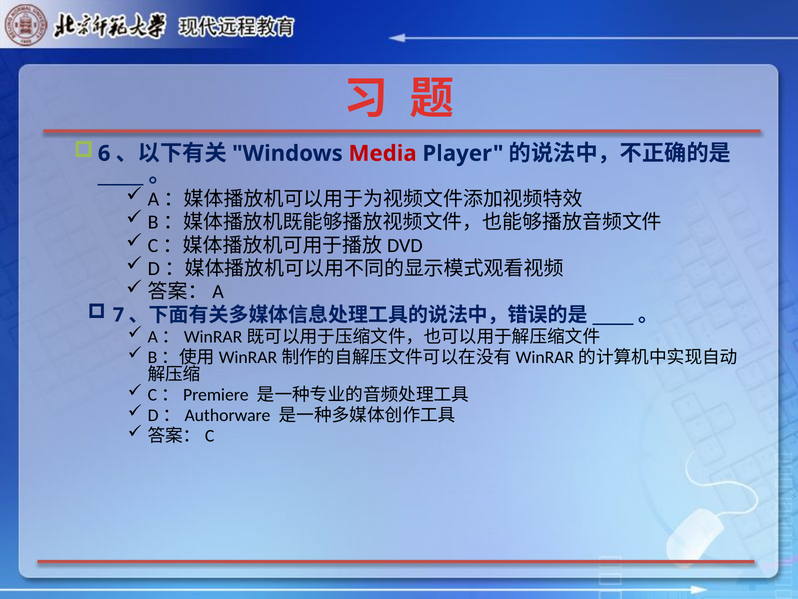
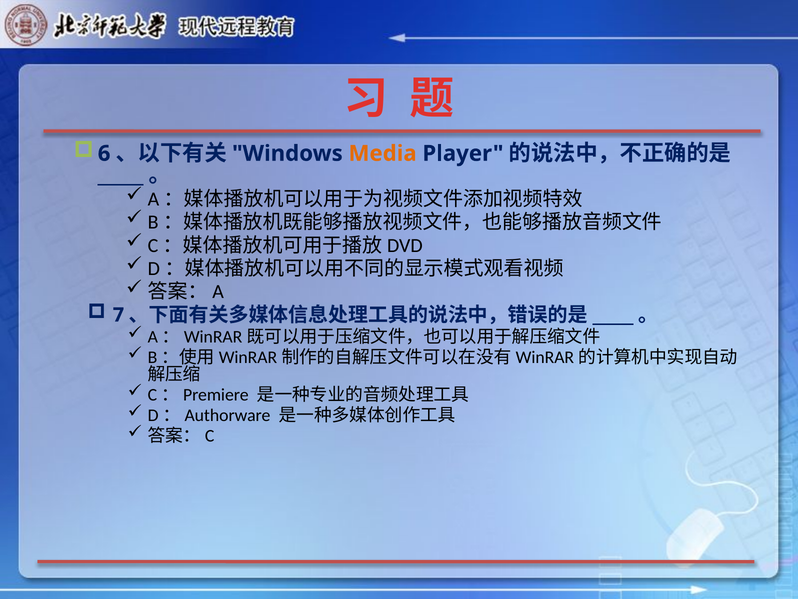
Media colour: red -> orange (383, 153)
